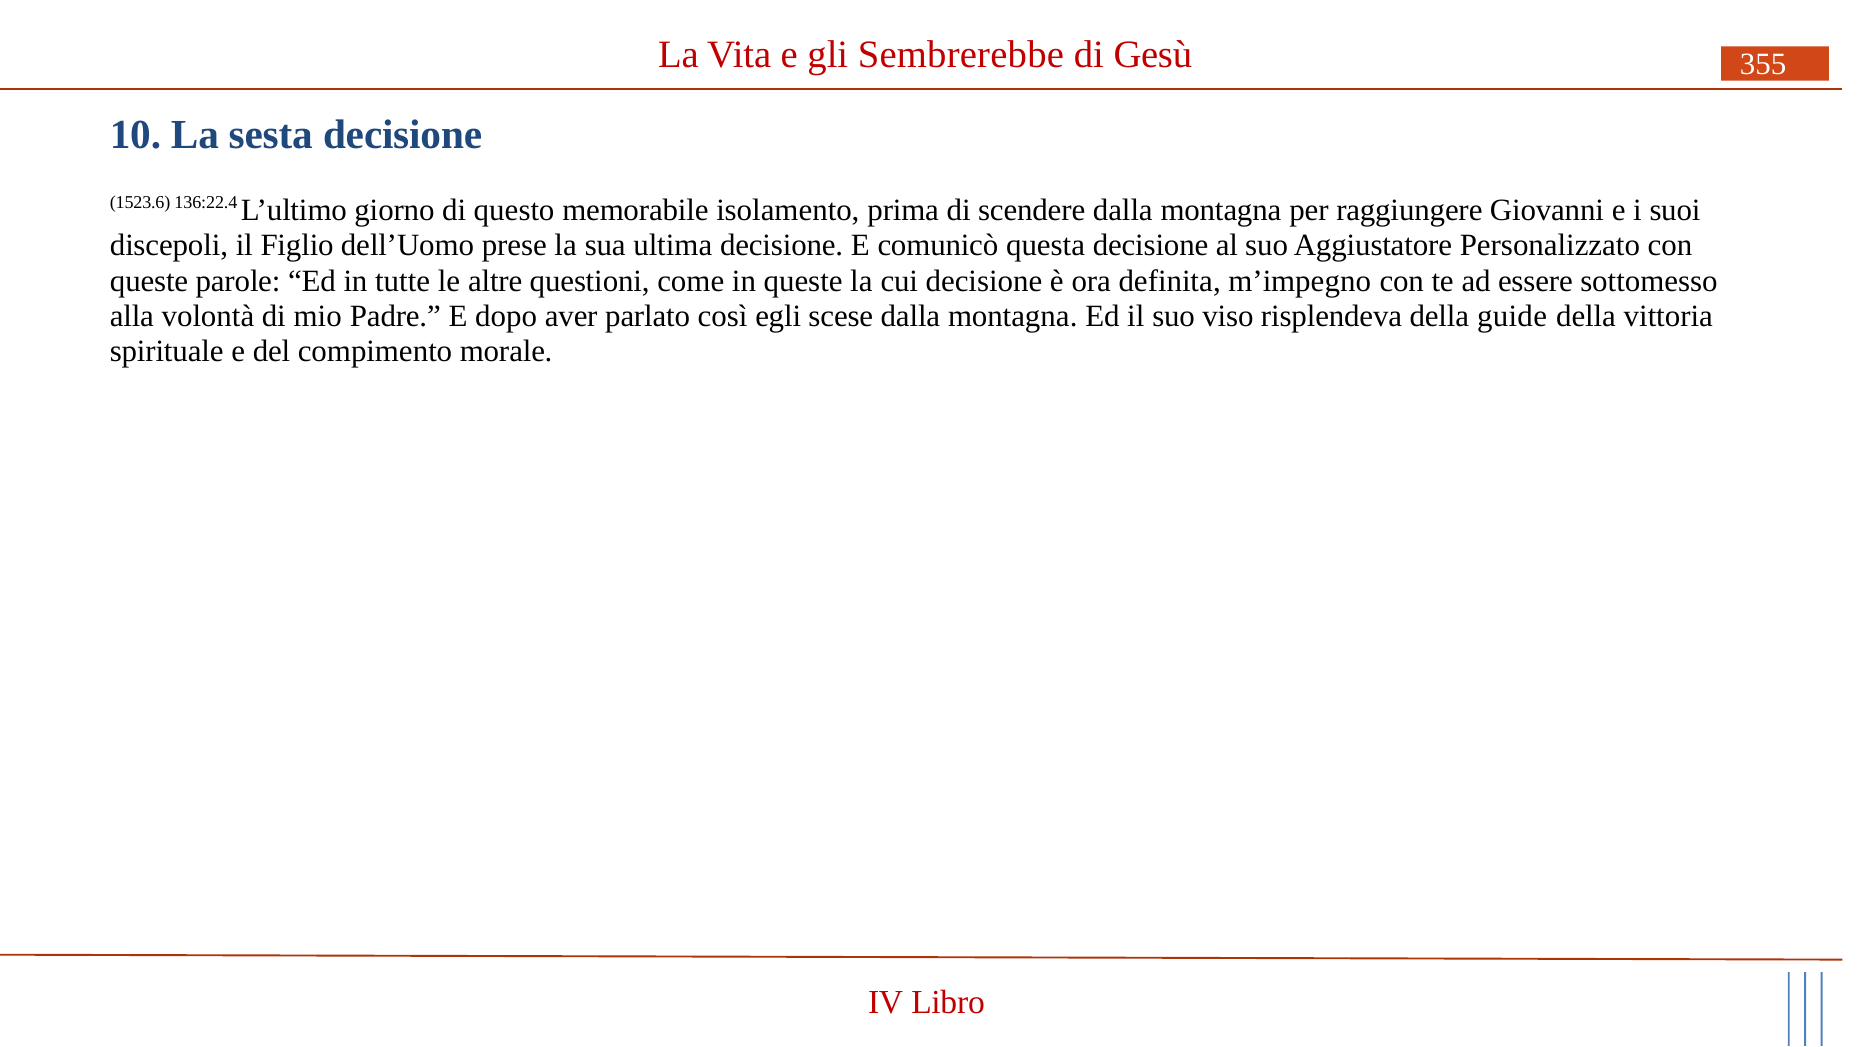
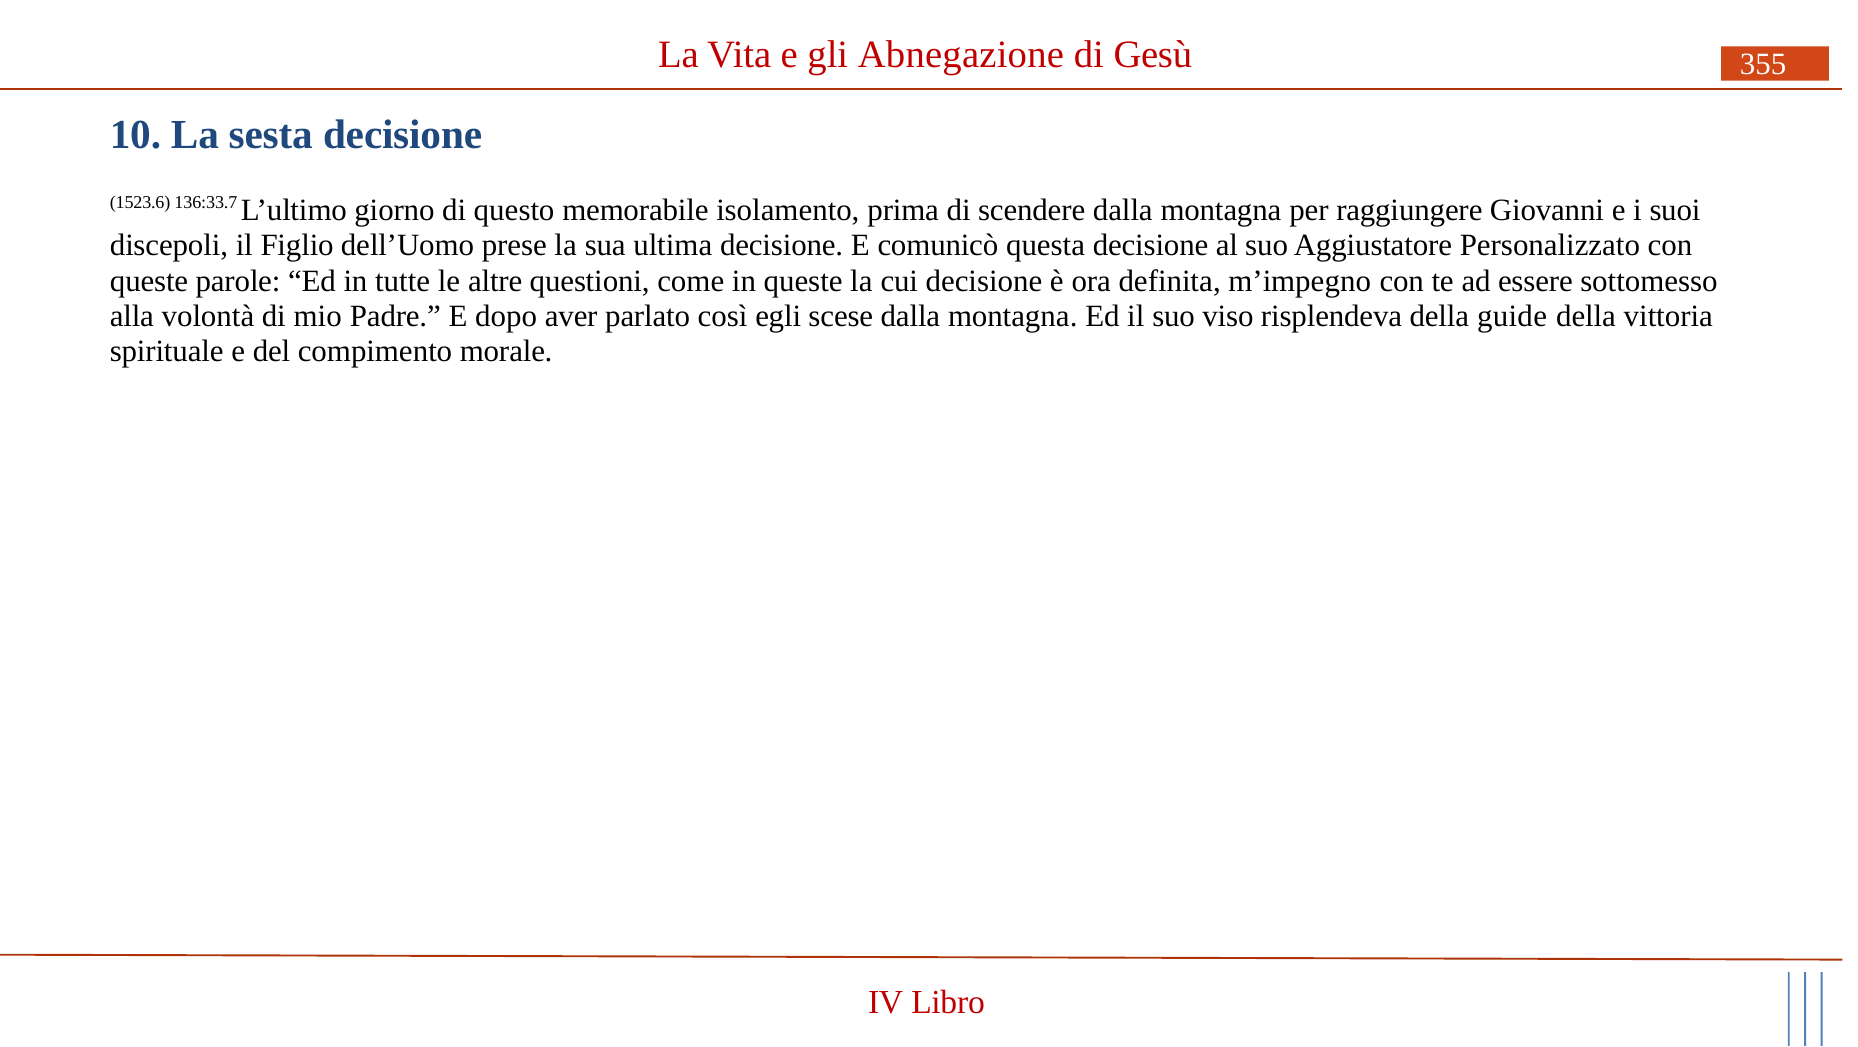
Sembrerebbe: Sembrerebbe -> Abnegazione (961, 55)
136:22.4: 136:22.4 -> 136:33.7 (206, 202)
